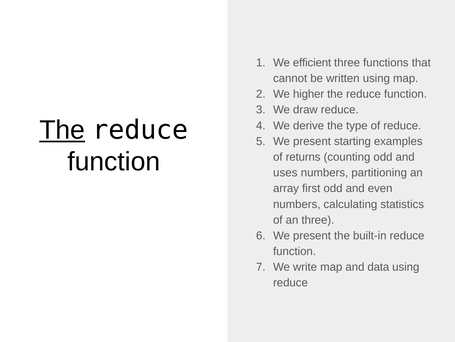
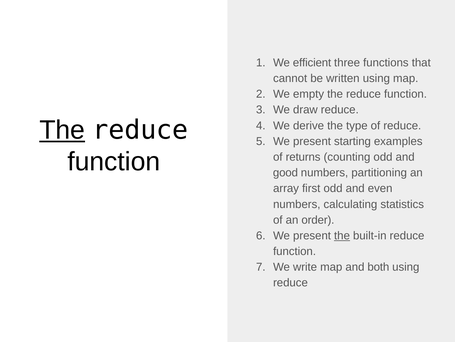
higher: higher -> empty (309, 94)
uses: uses -> good (285, 172)
an three: three -> order (318, 220)
the underline: none -> present (342, 235)
data: data -> both (378, 267)
